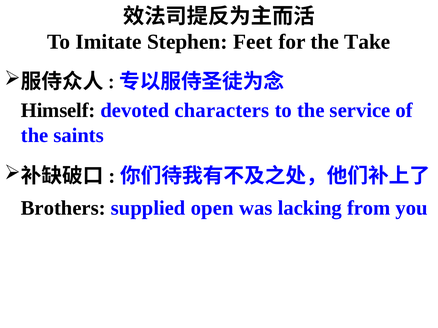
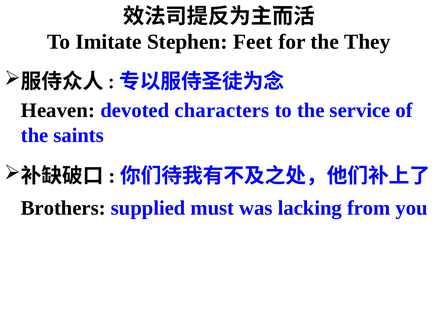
Take: Take -> They (367, 42)
Himself: Himself -> Heaven (58, 111)
open: open -> must (212, 208)
